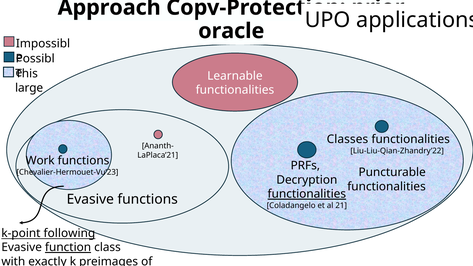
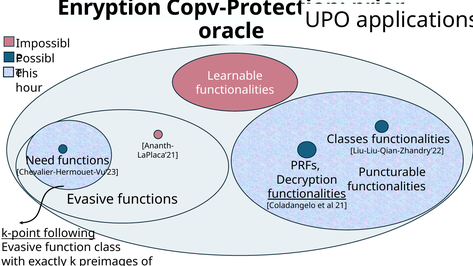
Approach: Approach -> Enryption (109, 8)
large: large -> hour (29, 88)
Work: Work -> Need (40, 161)
function underline: present -> none (68, 247)
